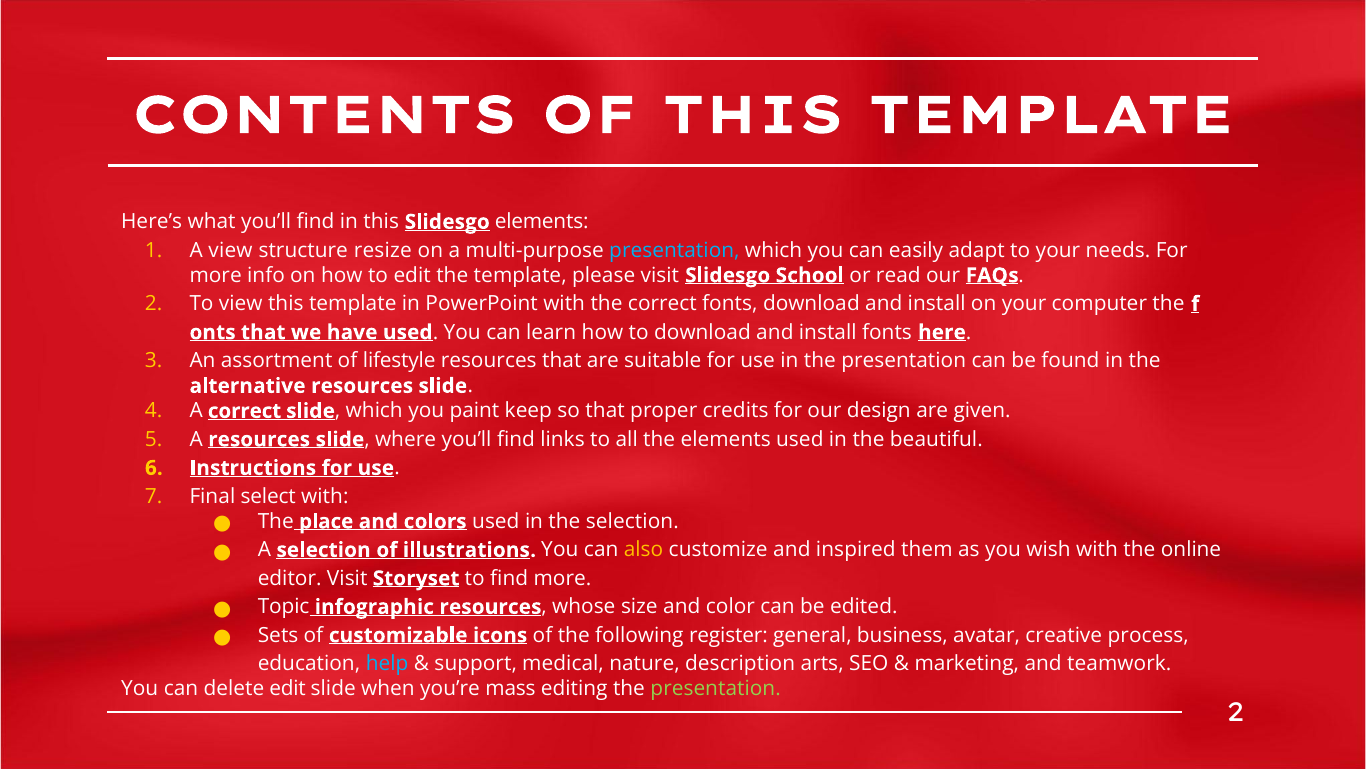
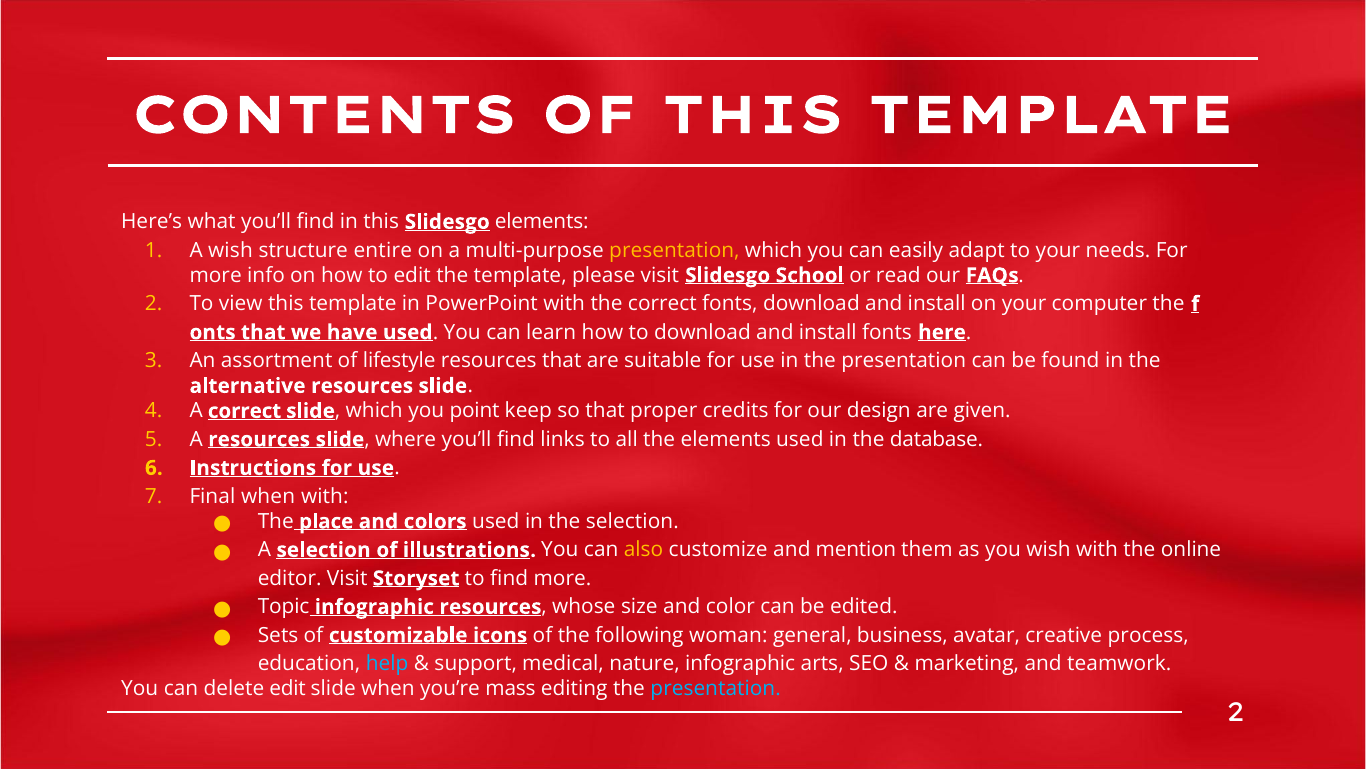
A view: view -> wish (230, 250)
resize: resize -> entire (383, 250)
presentation colour: light blue -> yellow (674, 250)
paint: paint -> point (475, 411)
beautiful: beautiful -> database (936, 439)
Final select: select -> when (268, 496)
inspired: inspired -> mention (856, 550)
register: register -> woman (728, 635)
nature description: description -> infographic (740, 663)
presentation colour: light green -> light blue (716, 688)
